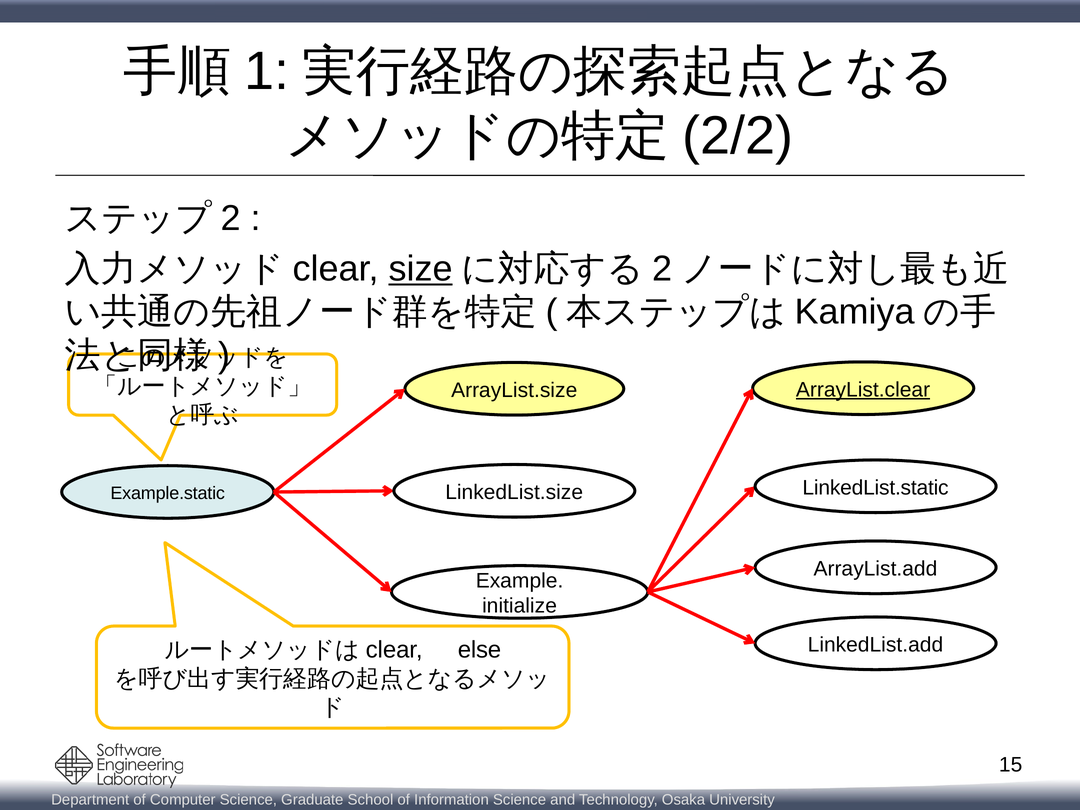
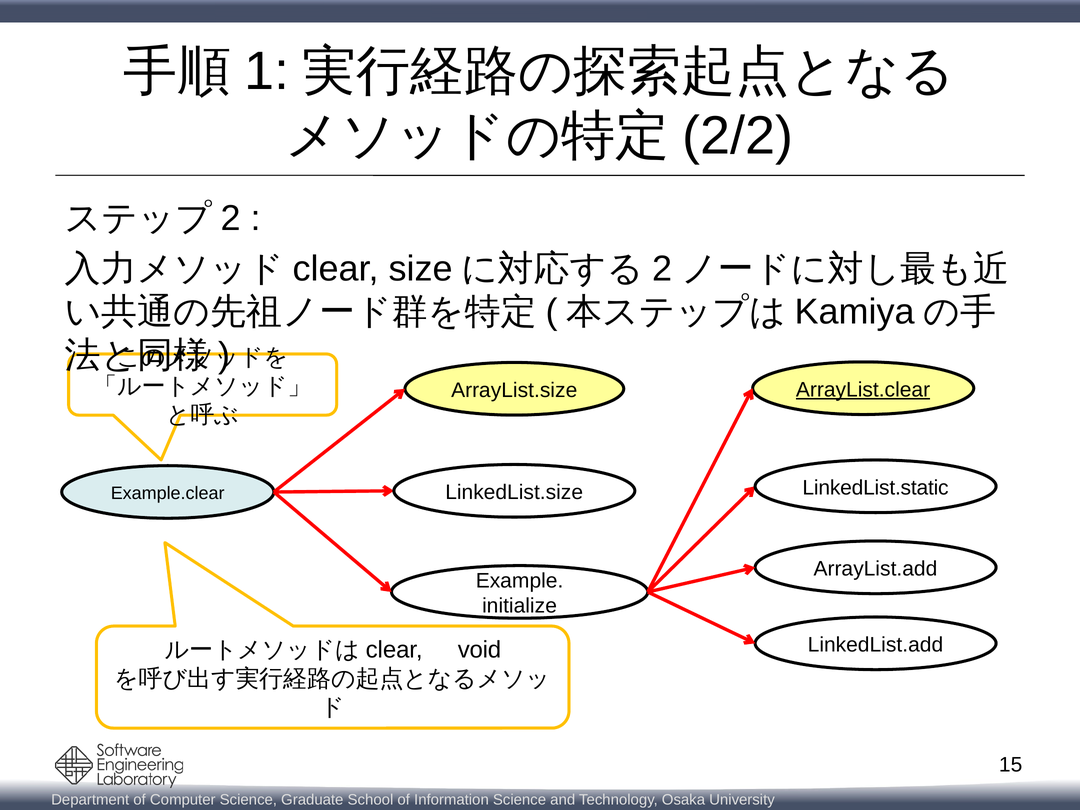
size underline: present -> none (421, 269)
Example.static: Example.static -> Example.clear (168, 493)
else: else -> void (479, 650)
